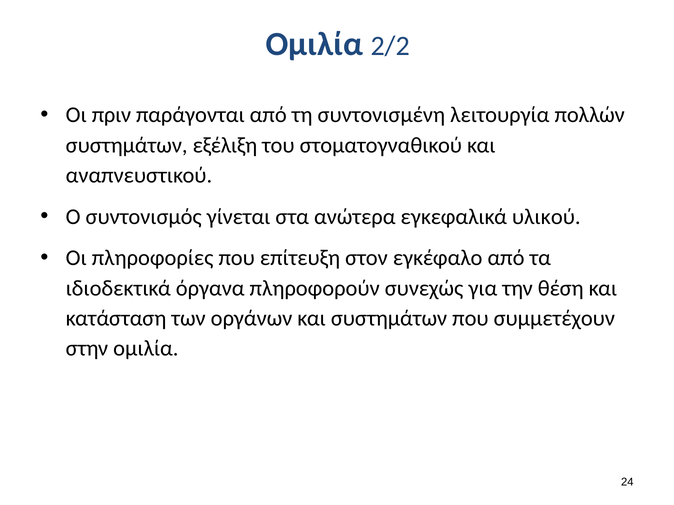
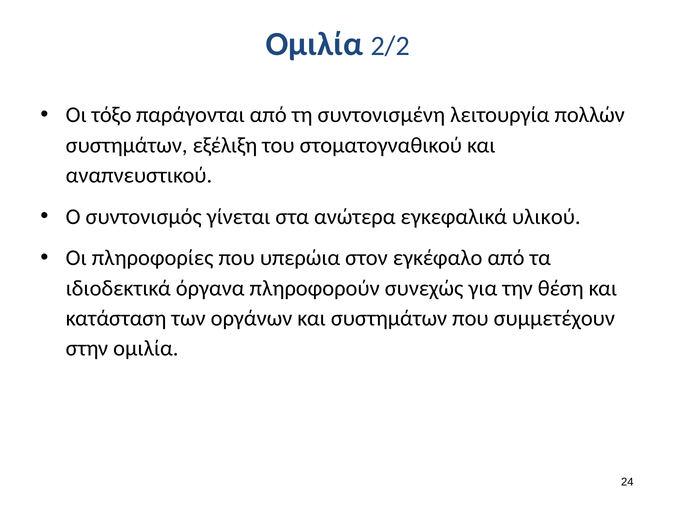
πριν: πριν -> τόξο (111, 115)
επίτευξη: επίτευξη -> υπερώια (300, 258)
